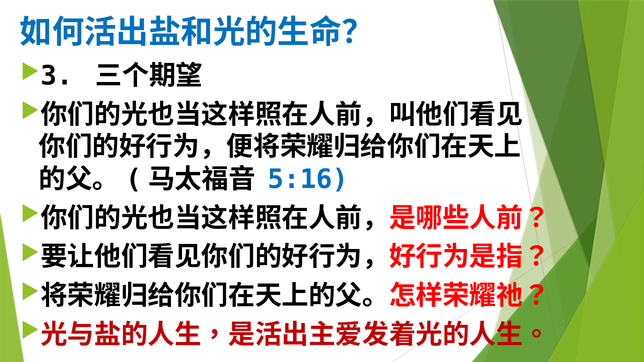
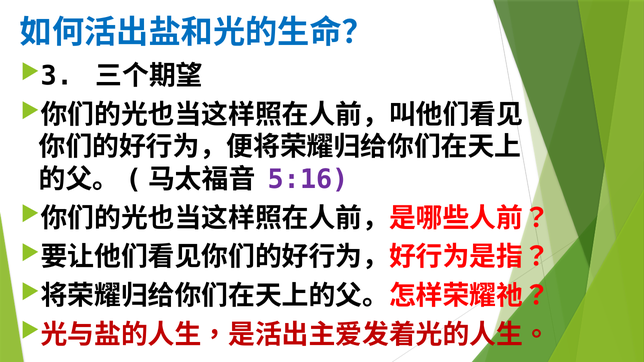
5:16 colour: blue -> purple (308, 179)
